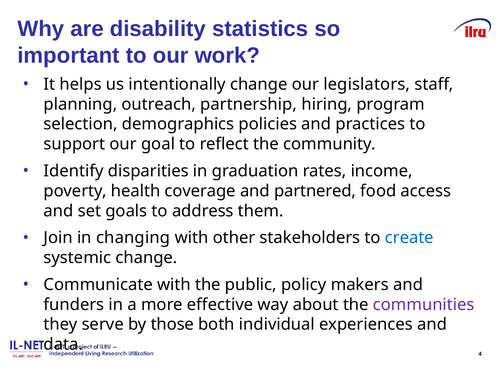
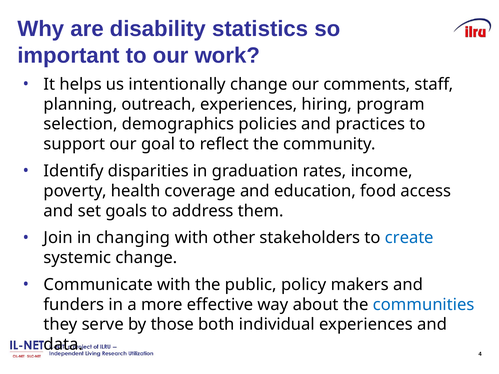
legislators: legislators -> comments (367, 84)
outreach partnership: partnership -> experiences (249, 104)
partnered: partnered -> education (315, 191)
communities colour: purple -> blue (424, 305)
